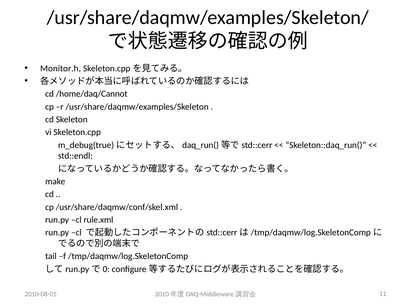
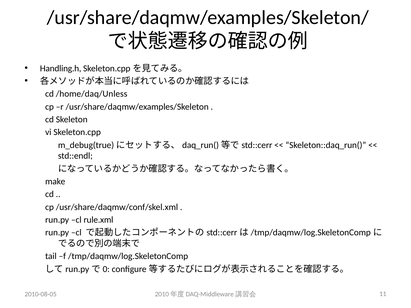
Monitor.h: Monitor.h -> Handling.h (61, 68)
/home/daq/Cannot: /home/daq/Cannot -> /home/daq/Unless (92, 94)
